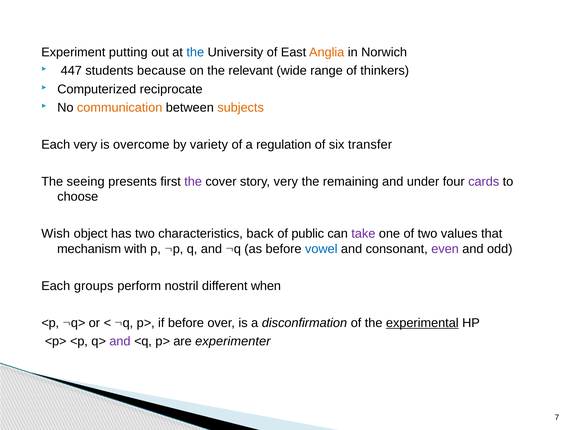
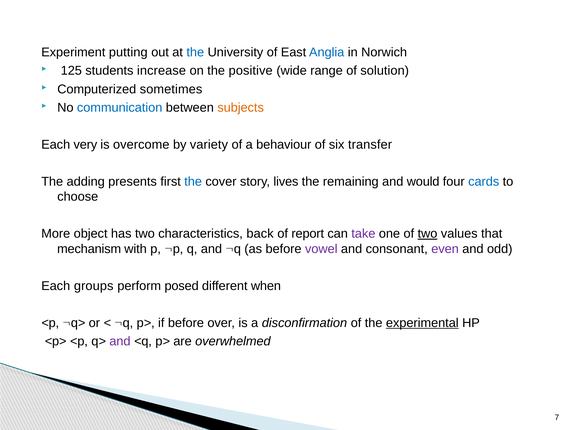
Anglia colour: orange -> blue (327, 52)
447: 447 -> 125 (71, 71)
because: because -> increase (161, 71)
relevant: relevant -> positive (251, 71)
thinkers: thinkers -> solution (385, 71)
reciprocate: reciprocate -> sometimes (171, 89)
communication colour: orange -> blue (120, 108)
regulation: regulation -> behaviour (284, 144)
seeing: seeing -> adding (86, 181)
the colour: purple -> blue (193, 181)
story very: very -> lives (286, 181)
under: under -> would (423, 181)
cards colour: purple -> blue (484, 181)
Wish: Wish -> More (56, 234)
public: public -> report (308, 234)
two underline: none -> present (428, 234)
vowel colour: blue -> purple (321, 249)
nostril: nostril -> posed (182, 286)
experimenter: experimenter -> overwhelmed (233, 341)
